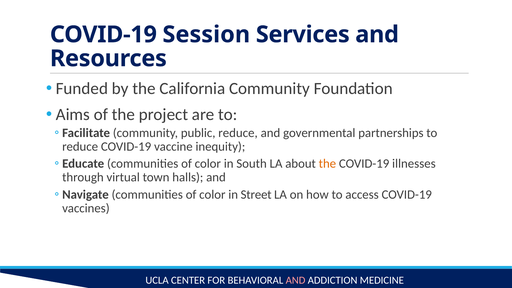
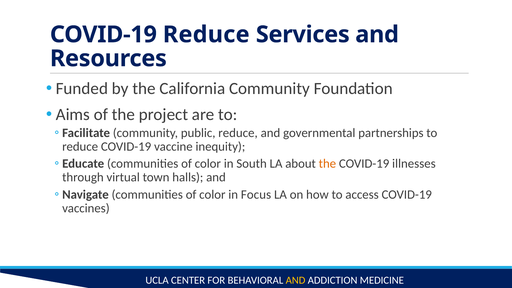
COVID-19 Session: Session -> Reduce (206, 35)
Street: Street -> Focus (256, 194)
AND colour: pink -> yellow (296, 280)
